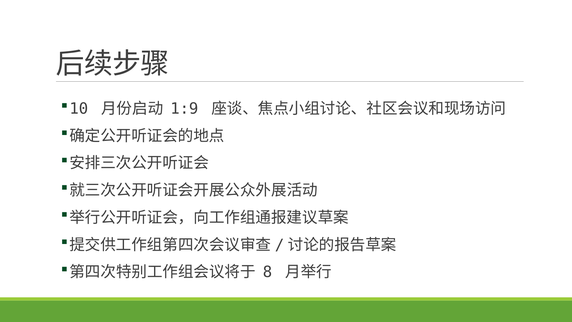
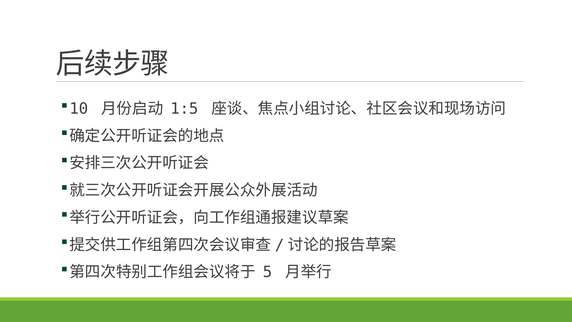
1:9: 1:9 -> 1:5 (184, 109)
8: 8 -> 5 (267, 272)
